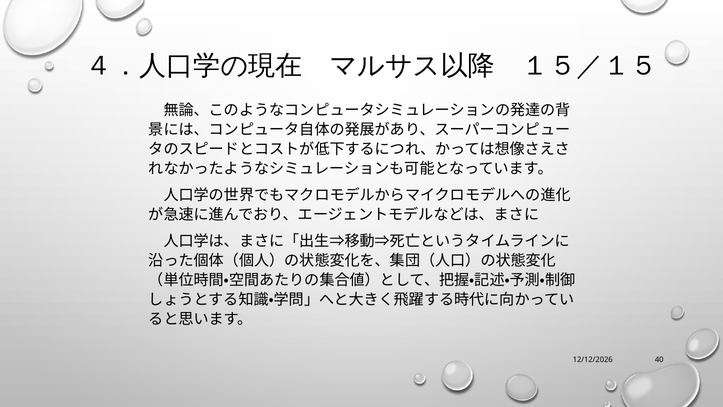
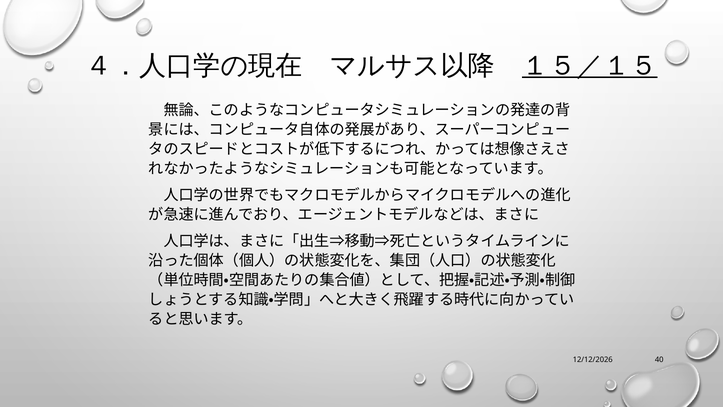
１５／１５ underline: none -> present (590, 66)
